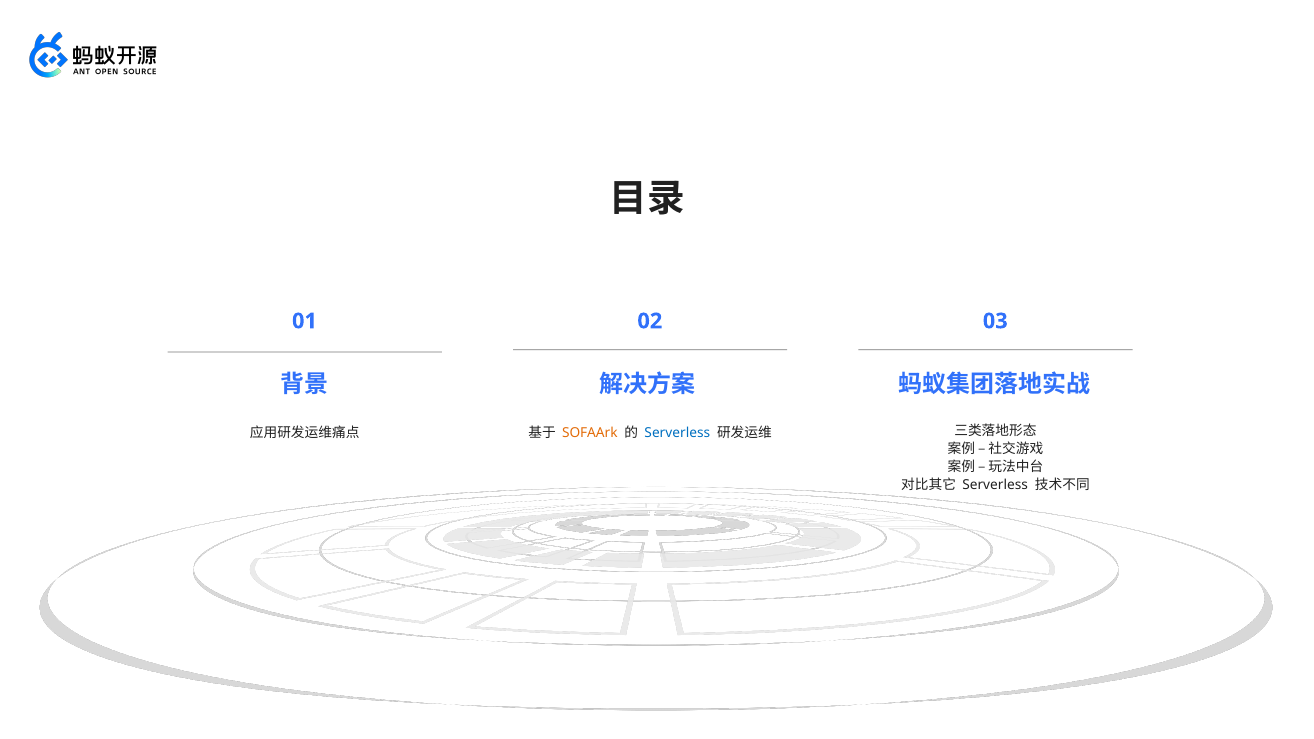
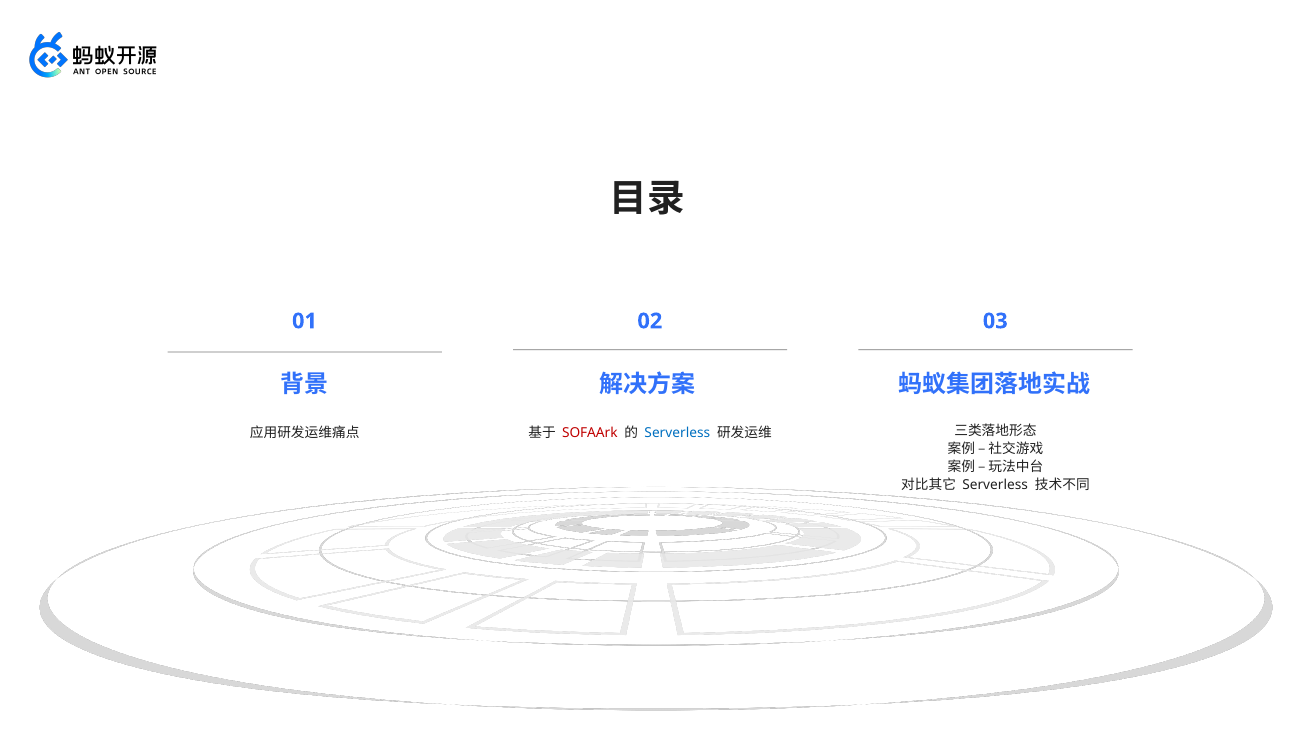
SOFAArk colour: orange -> red (590, 433)
